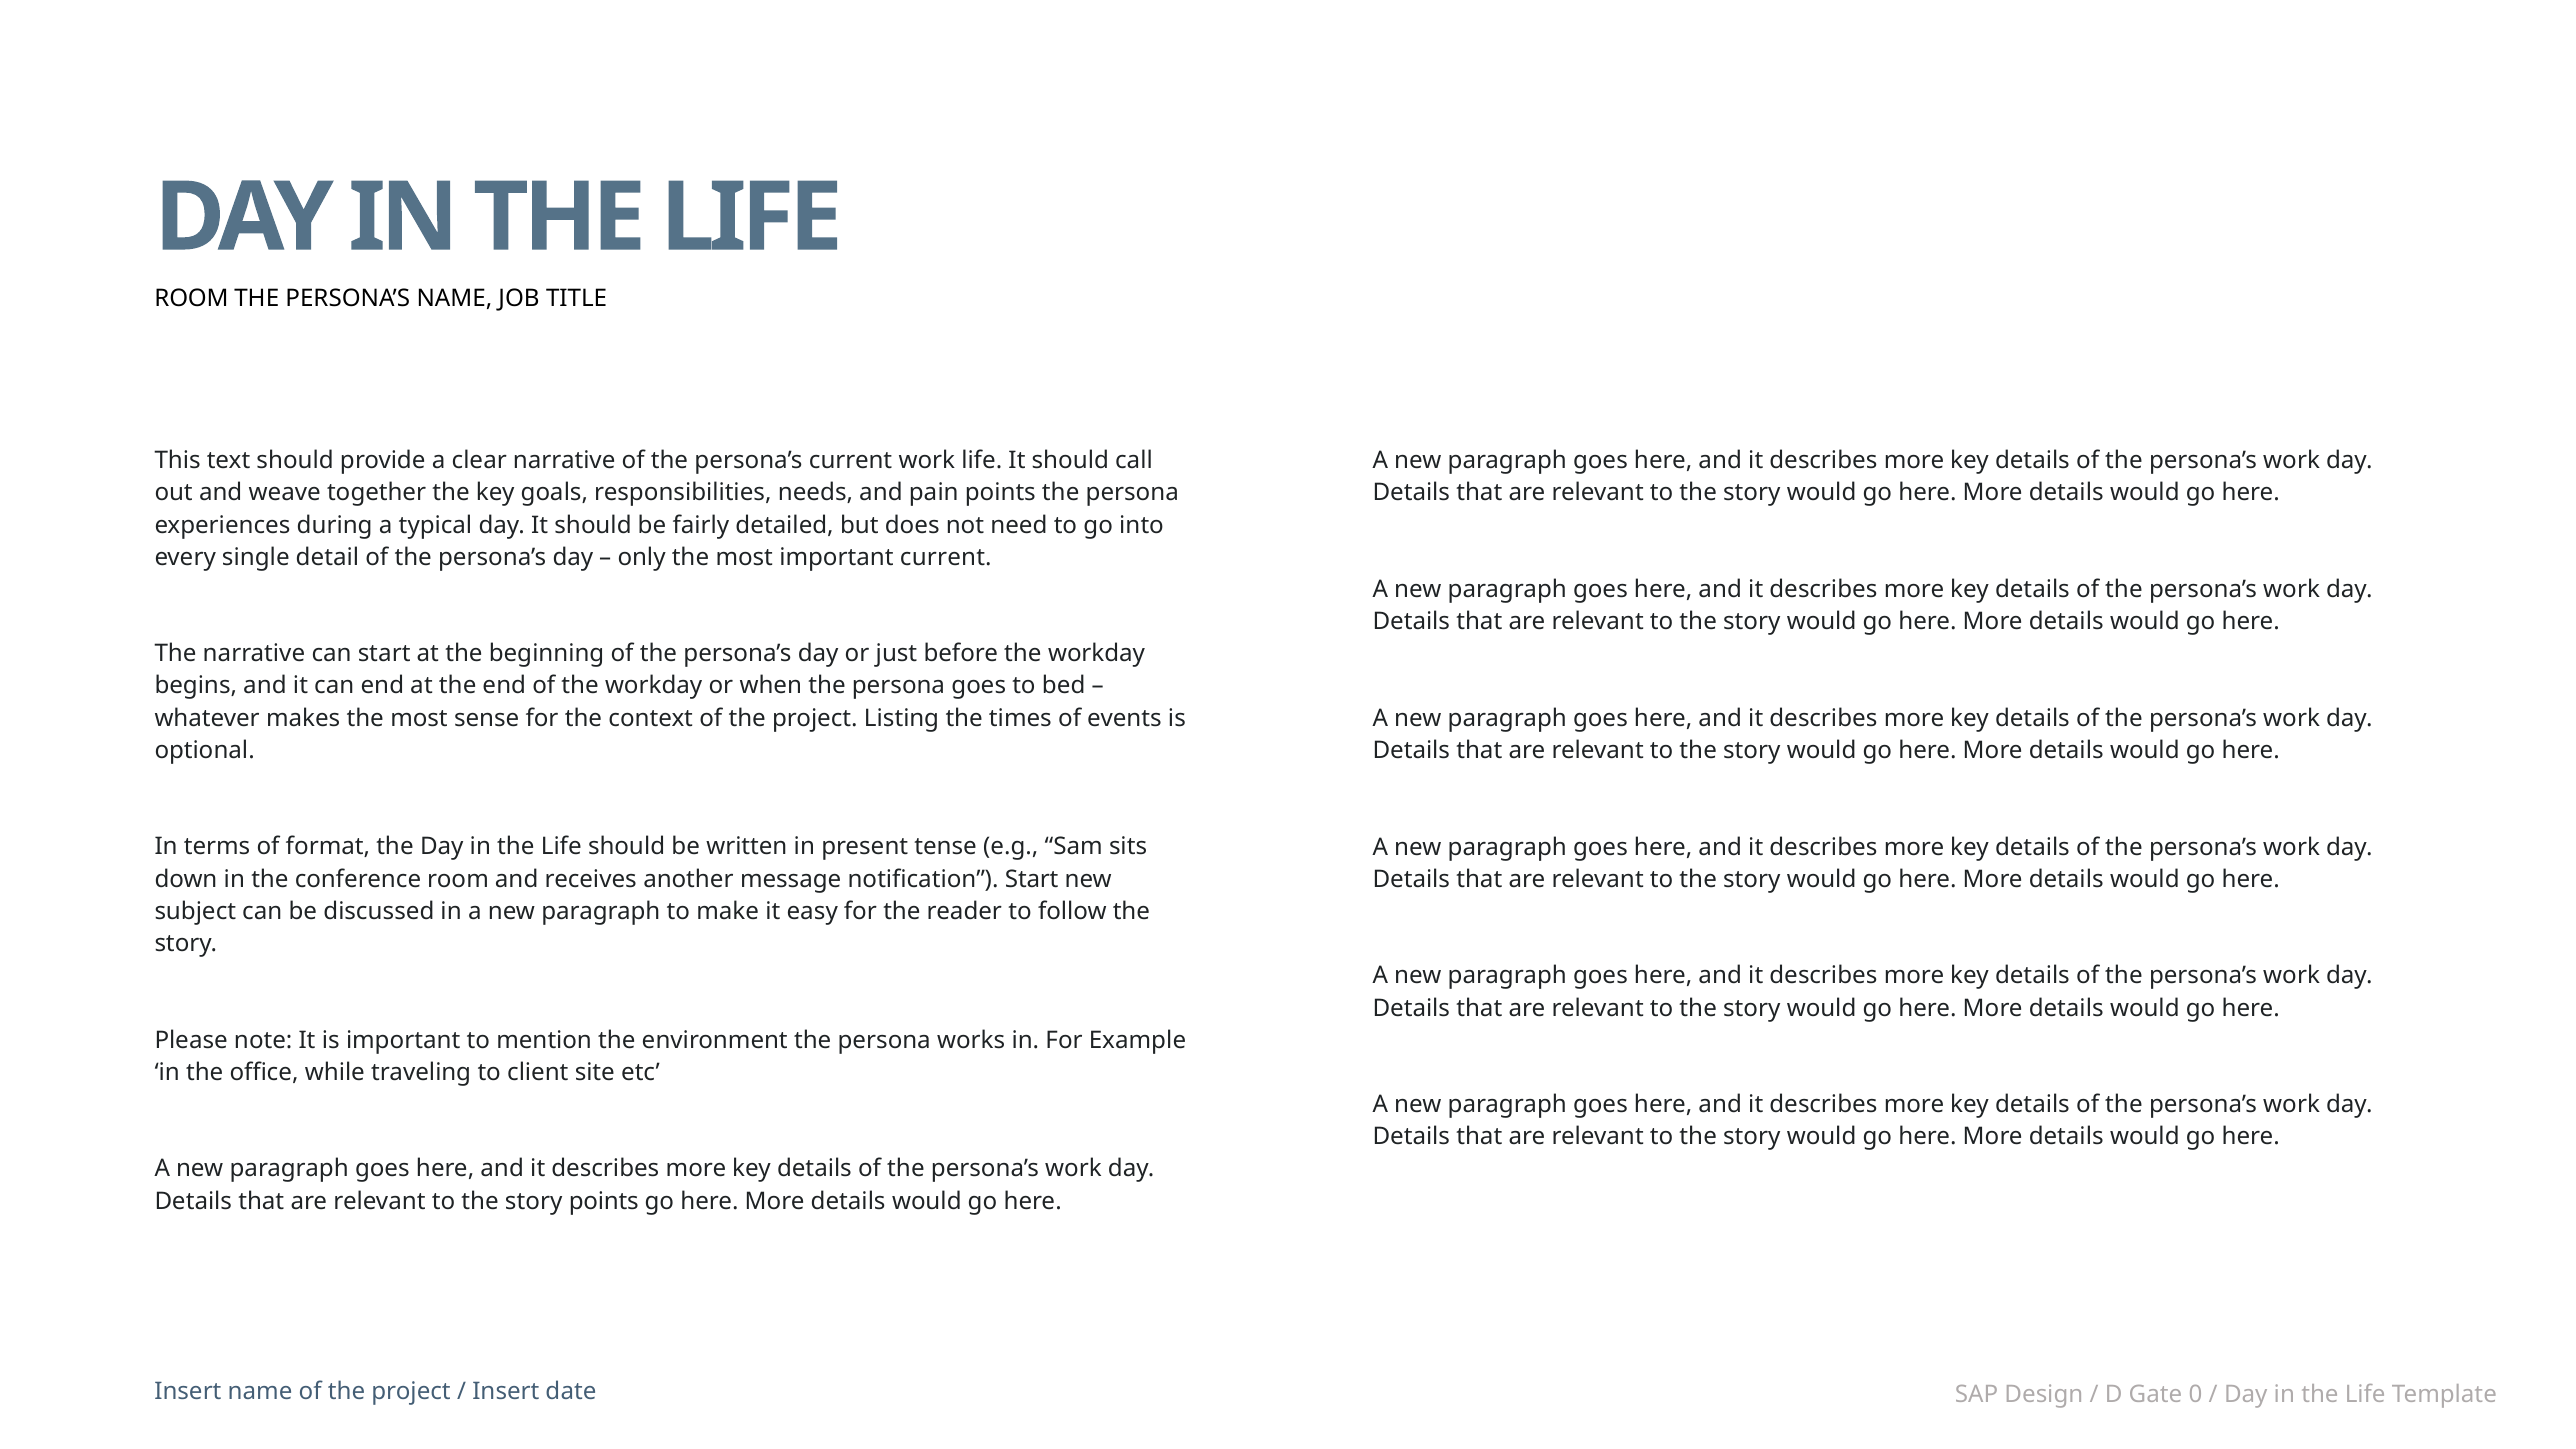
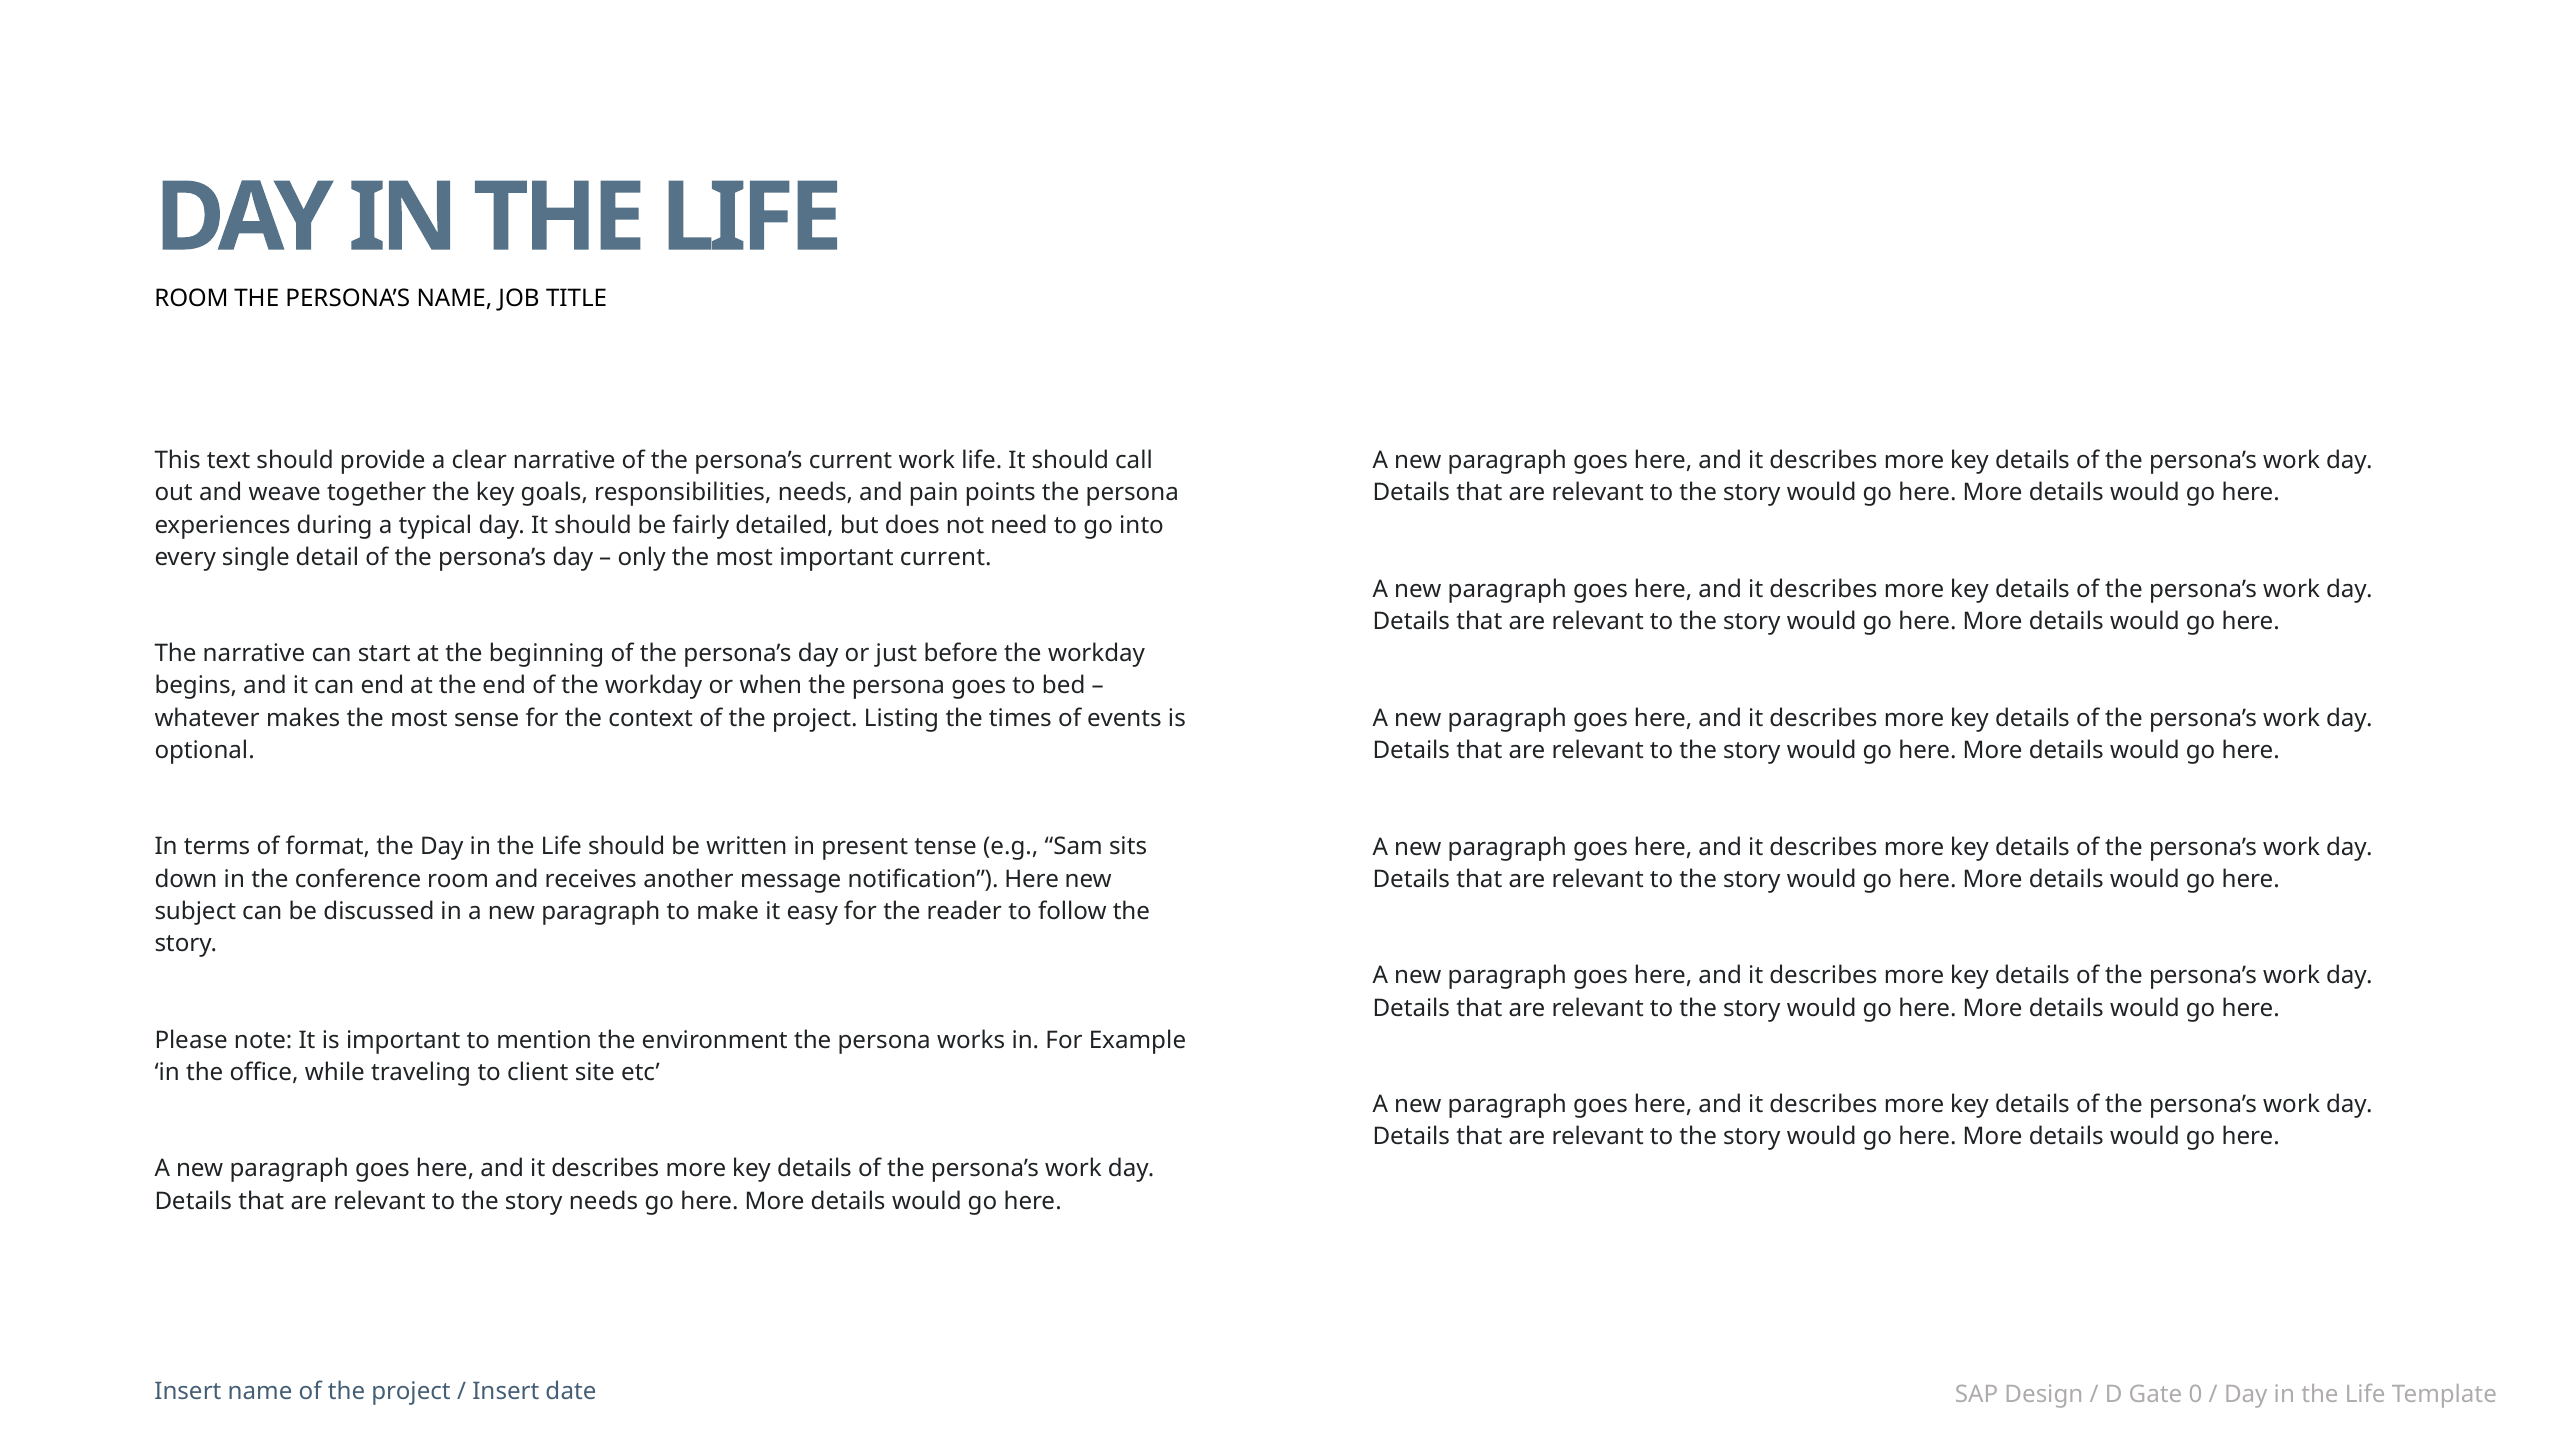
notification Start: Start -> Here (1032, 879)
story points: points -> needs (604, 1201)
